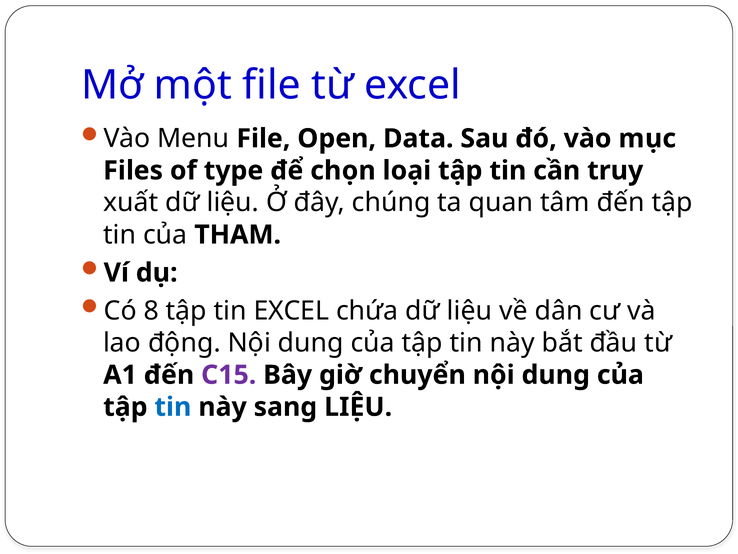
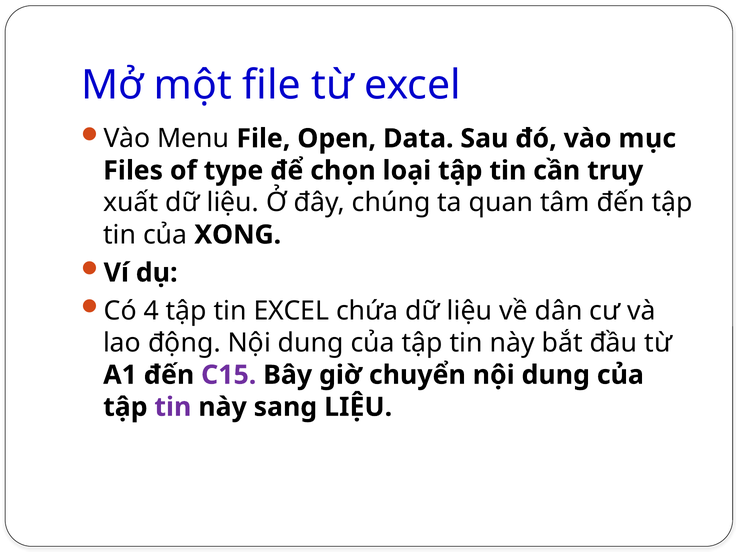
THAM: THAM -> XONG (238, 235)
8: 8 -> 4 (151, 311)
tin colour: blue -> purple (173, 407)
